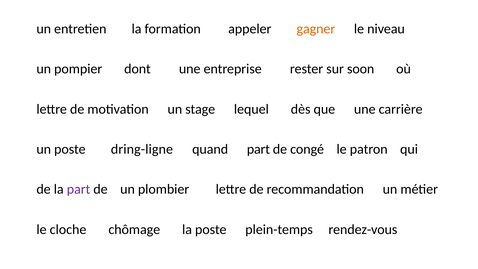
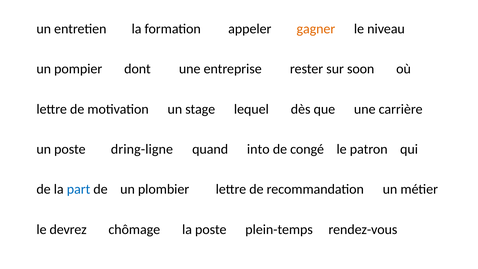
quand part: part -> into (258, 149)
part colour: purple -> blue (79, 189)
cloche: cloche -> devrez (68, 229)
